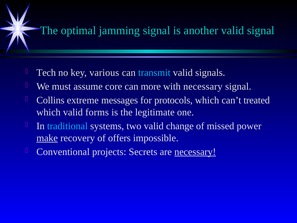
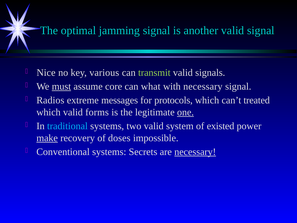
Tech: Tech -> Nice (46, 72)
transmit colour: light blue -> light green (154, 72)
must underline: none -> present (61, 86)
more: more -> what (151, 86)
Collins: Collins -> Radios (50, 100)
one underline: none -> present (185, 112)
change: change -> system (180, 126)
missed: missed -> existed (221, 126)
offers: offers -> doses (119, 138)
Conventional projects: projects -> systems (109, 152)
